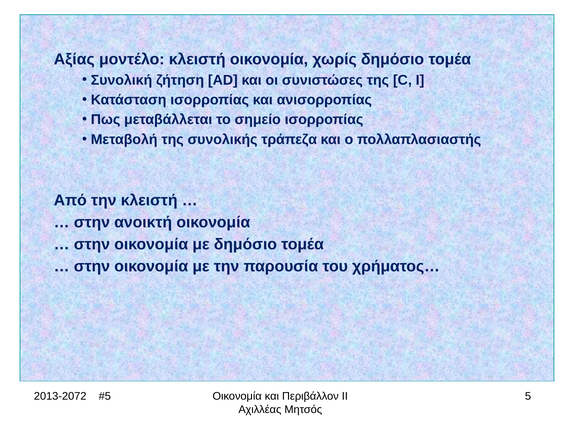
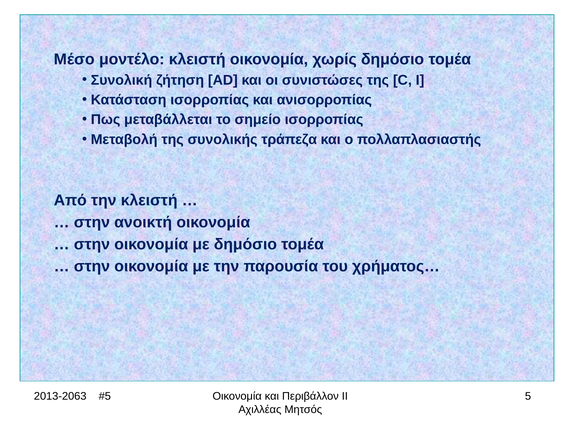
Αξίας: Αξίας -> Μέσο (74, 59)
2013-2072: 2013-2072 -> 2013-2063 (60, 396)
